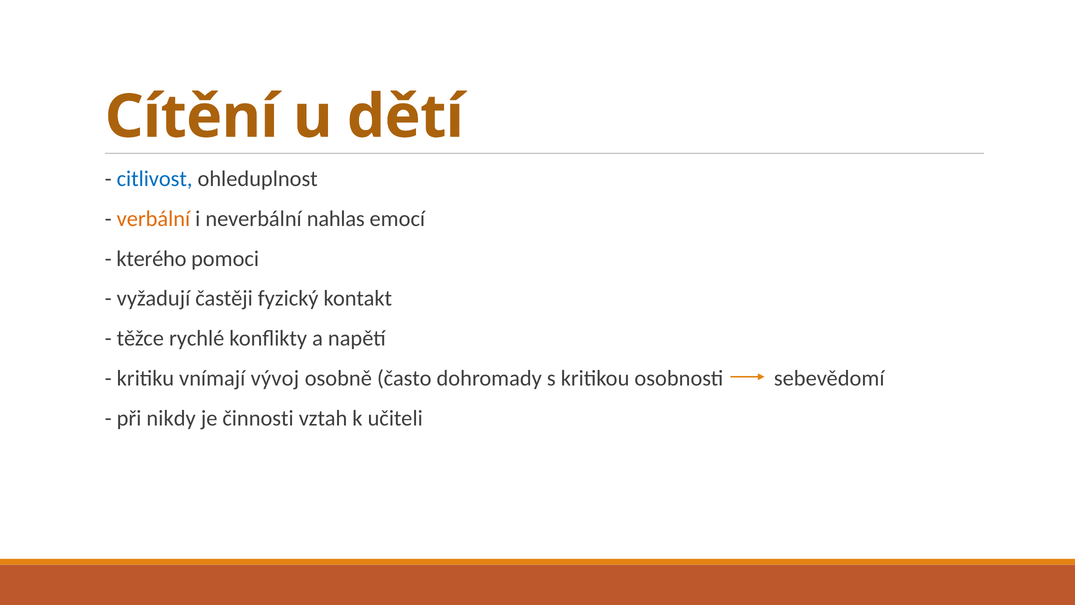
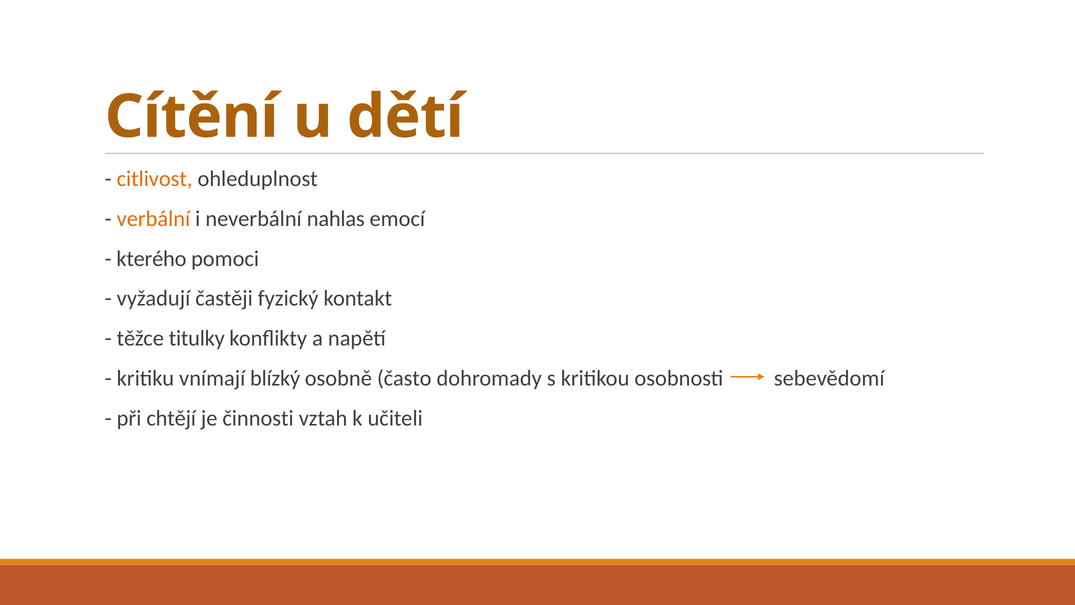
citlivost colour: blue -> orange (155, 179)
rychlé: rychlé -> titulky (197, 338)
vývoj: vývoj -> blízký (275, 378)
nikdy: nikdy -> chtějí (171, 418)
